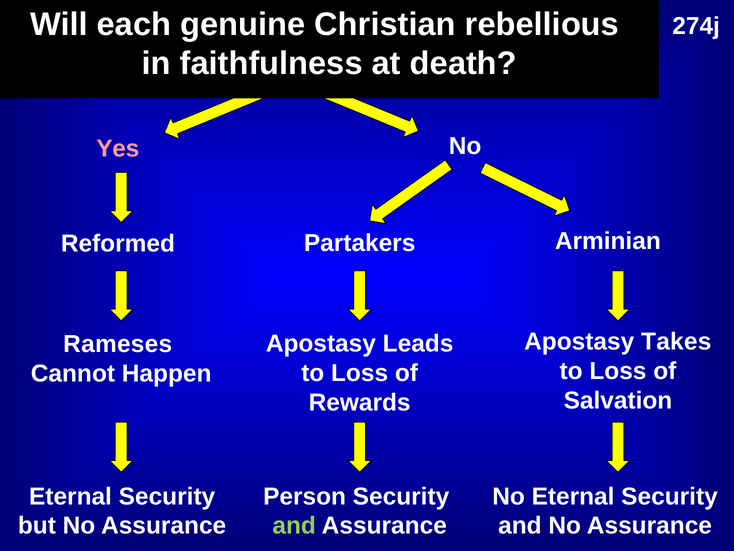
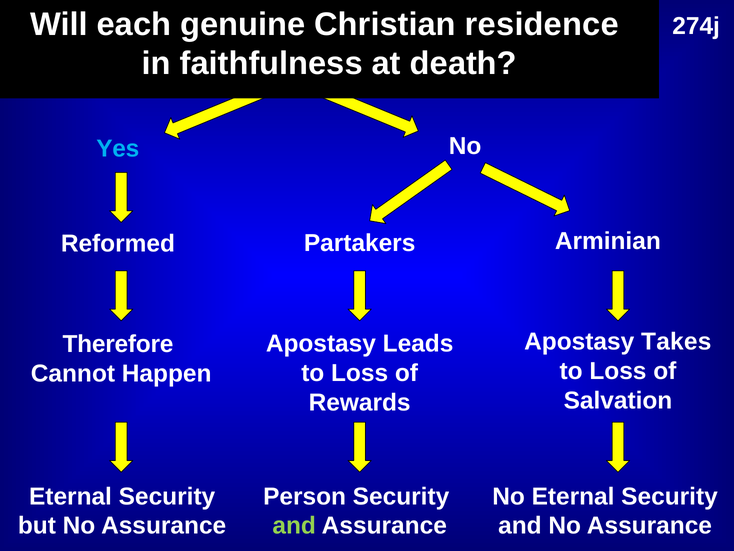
rebellious: rebellious -> residence (542, 24)
Yes colour: pink -> light blue (118, 148)
Rameses: Rameses -> Therefore (118, 344)
